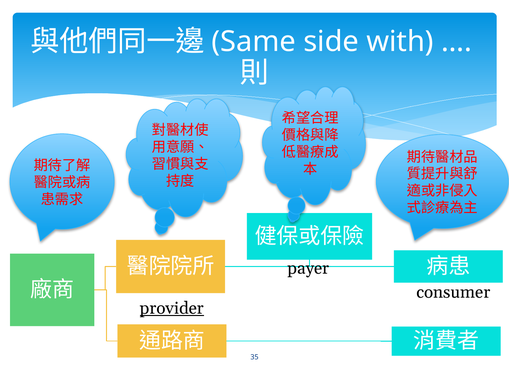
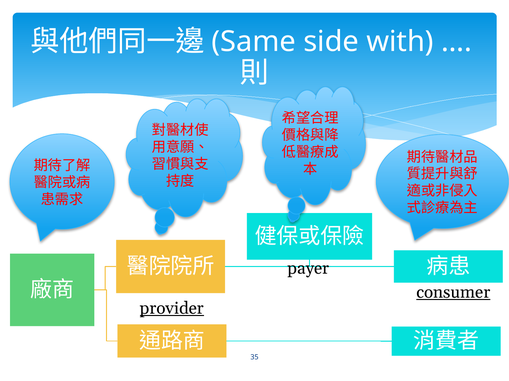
consumer underline: none -> present (453, 293)
